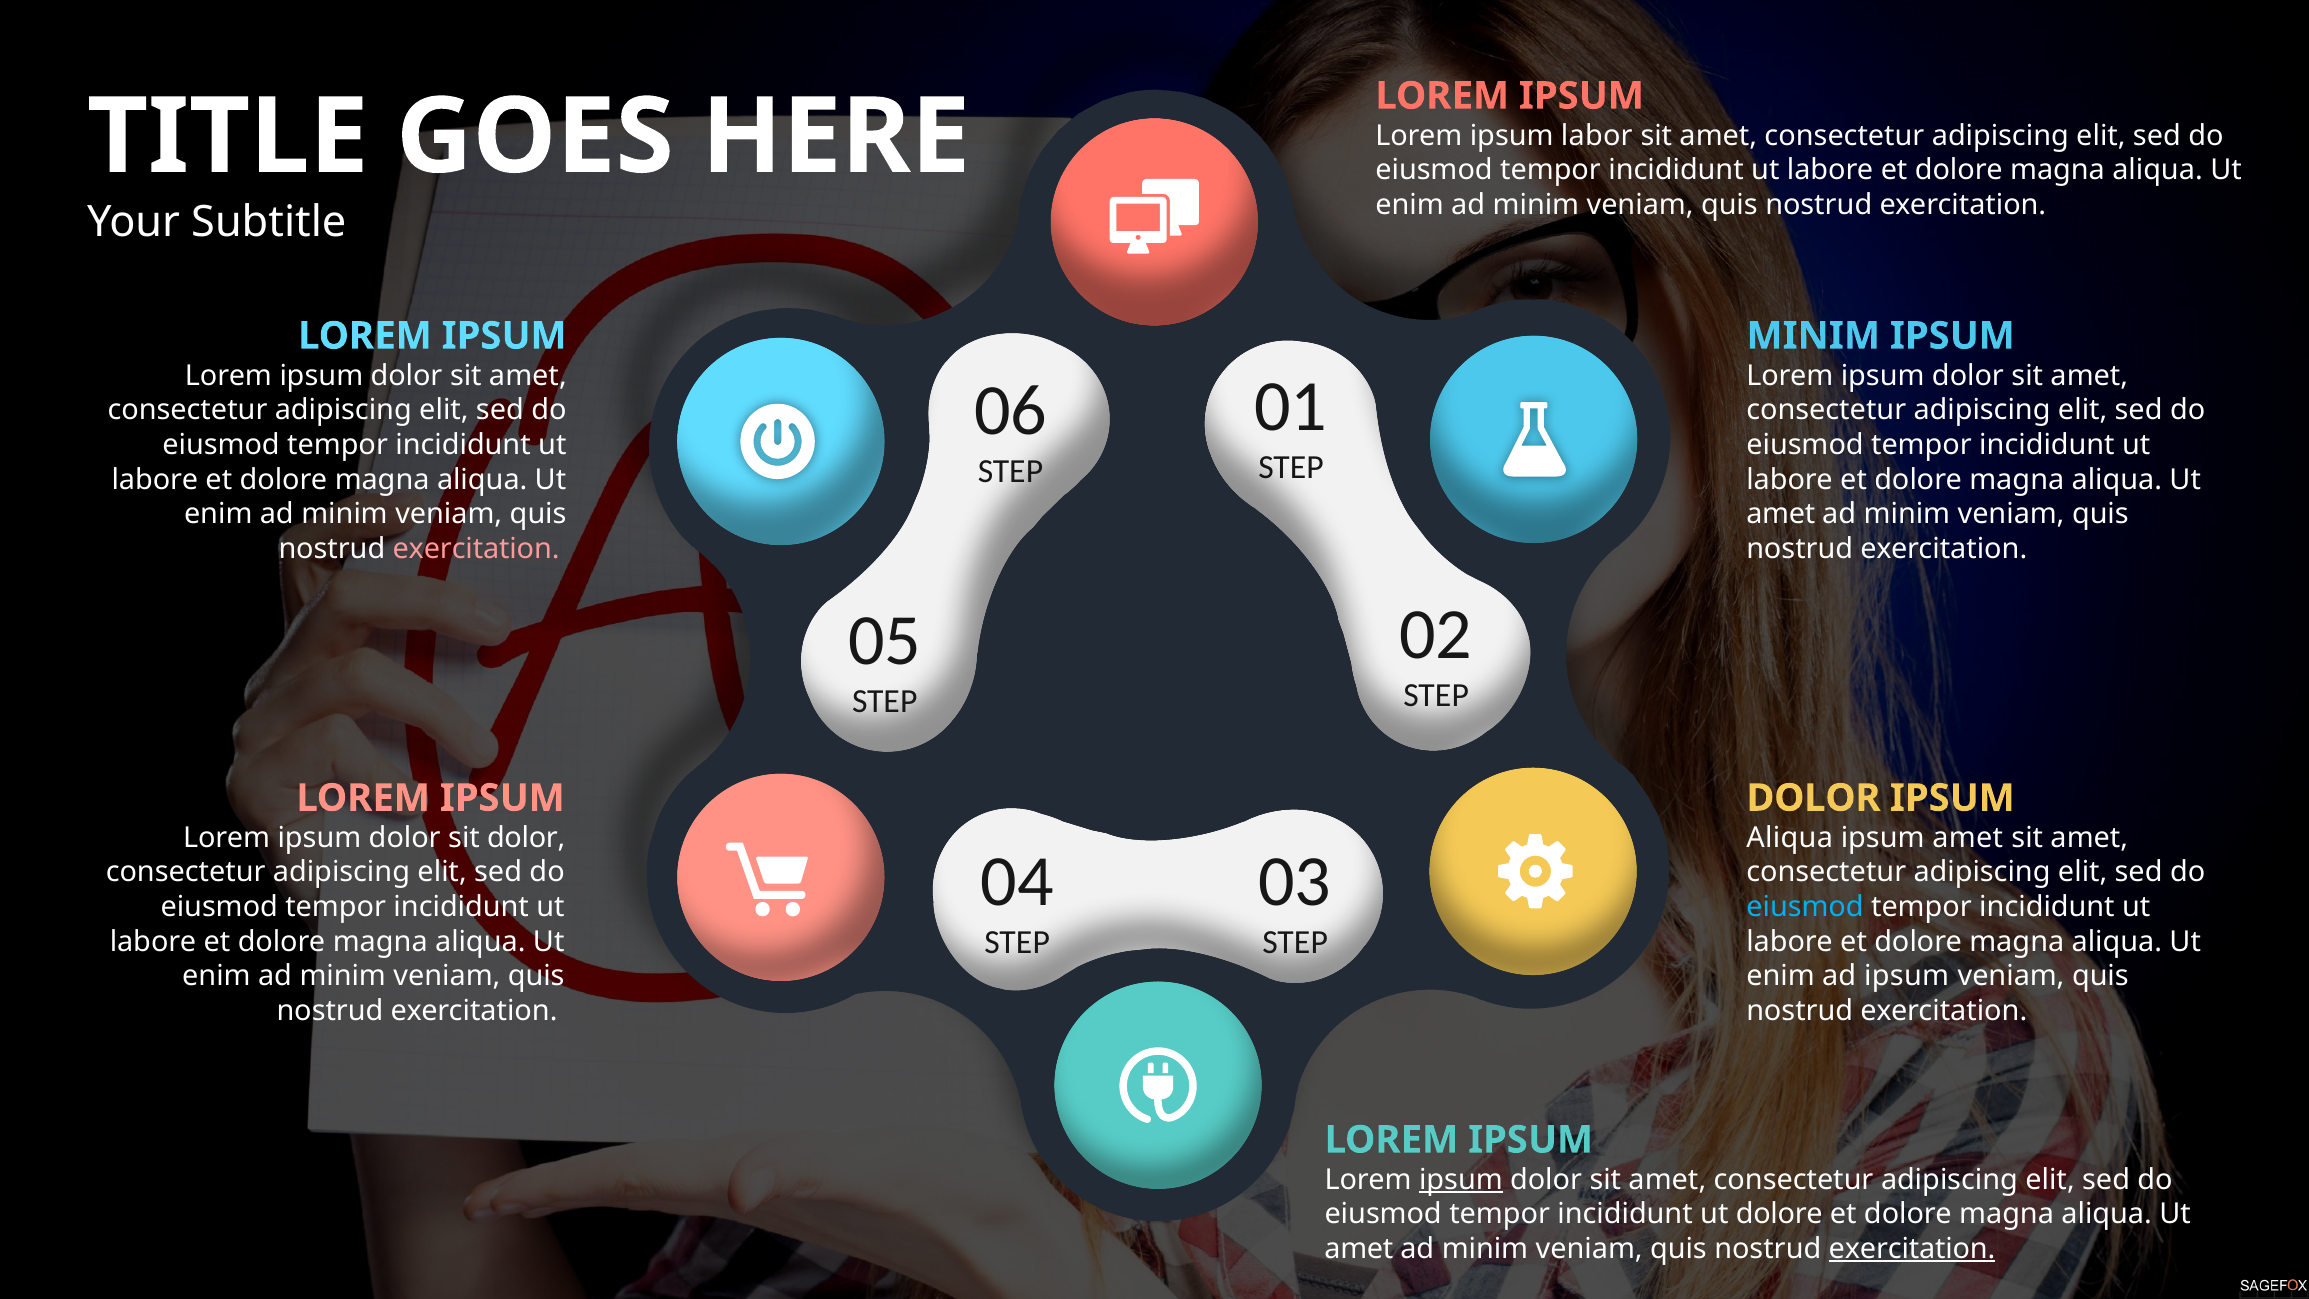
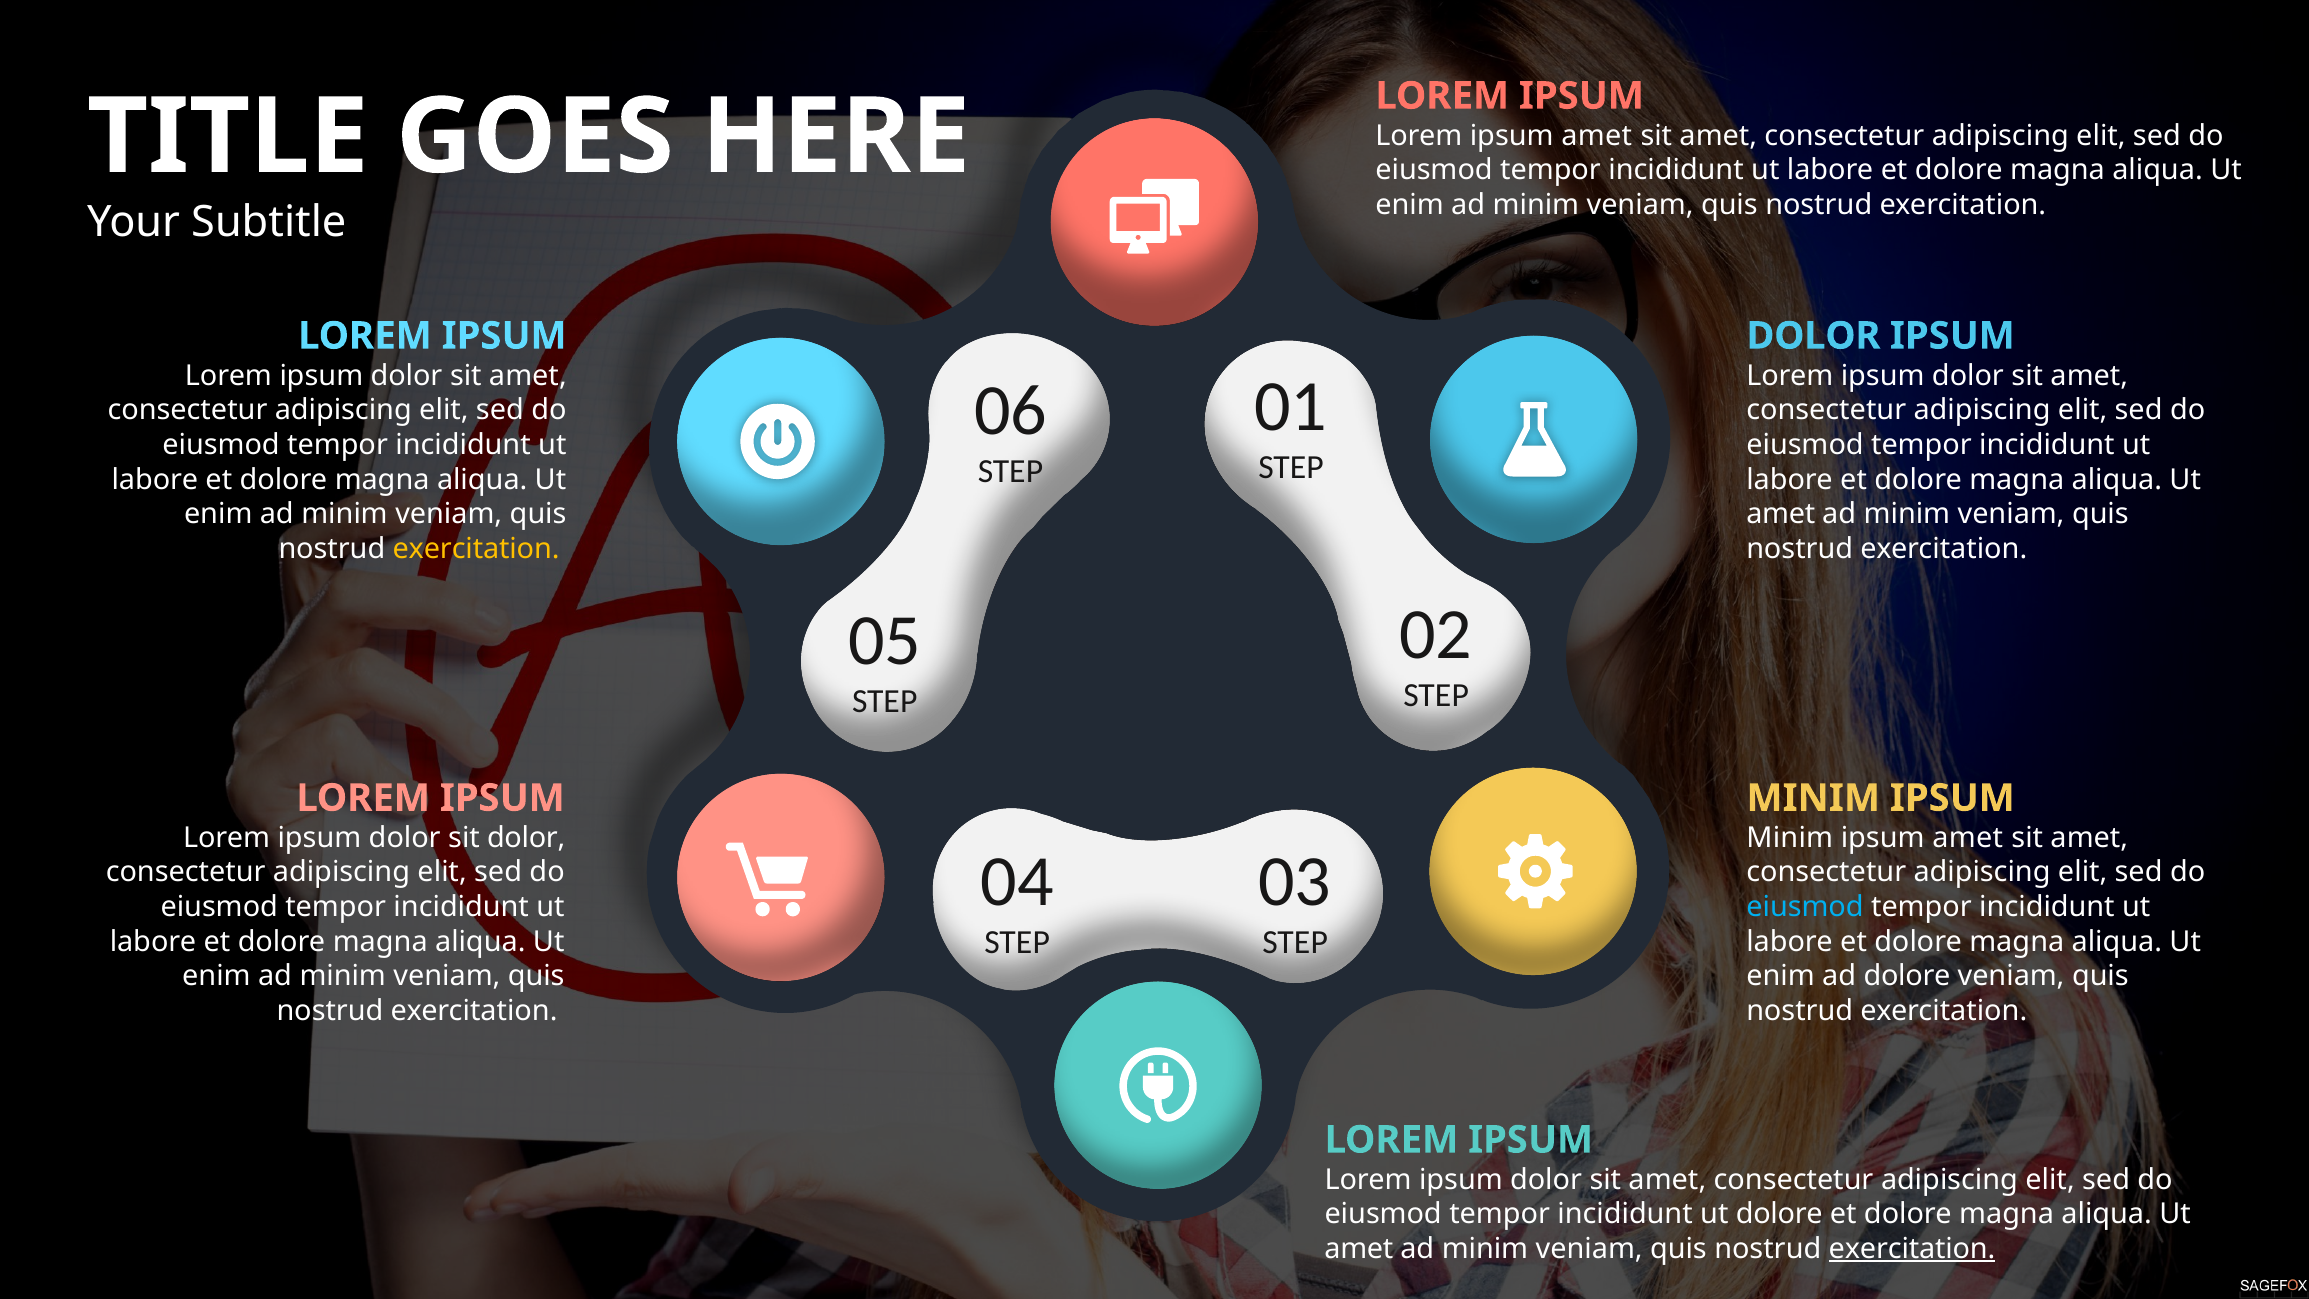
Lorem ipsum labor: labor -> amet (1597, 136)
MINIM: MINIM -> DOLOR (1813, 336)
exercitation colour: pink -> yellow (476, 549)
DOLOR: DOLOR -> MINIM (1813, 798)
Aliqua: Aliqua -> Minim (1790, 838)
ad ipsum: ipsum -> dolore (1907, 976)
ipsum underline: present -> none (1461, 1179)
